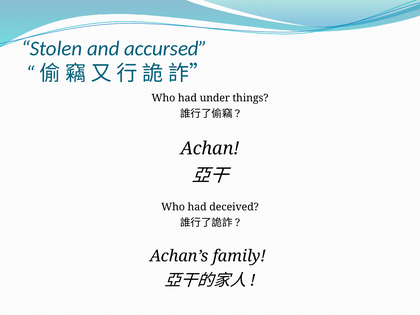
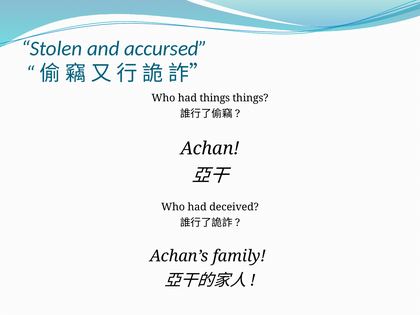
had under: under -> things (215, 98)
